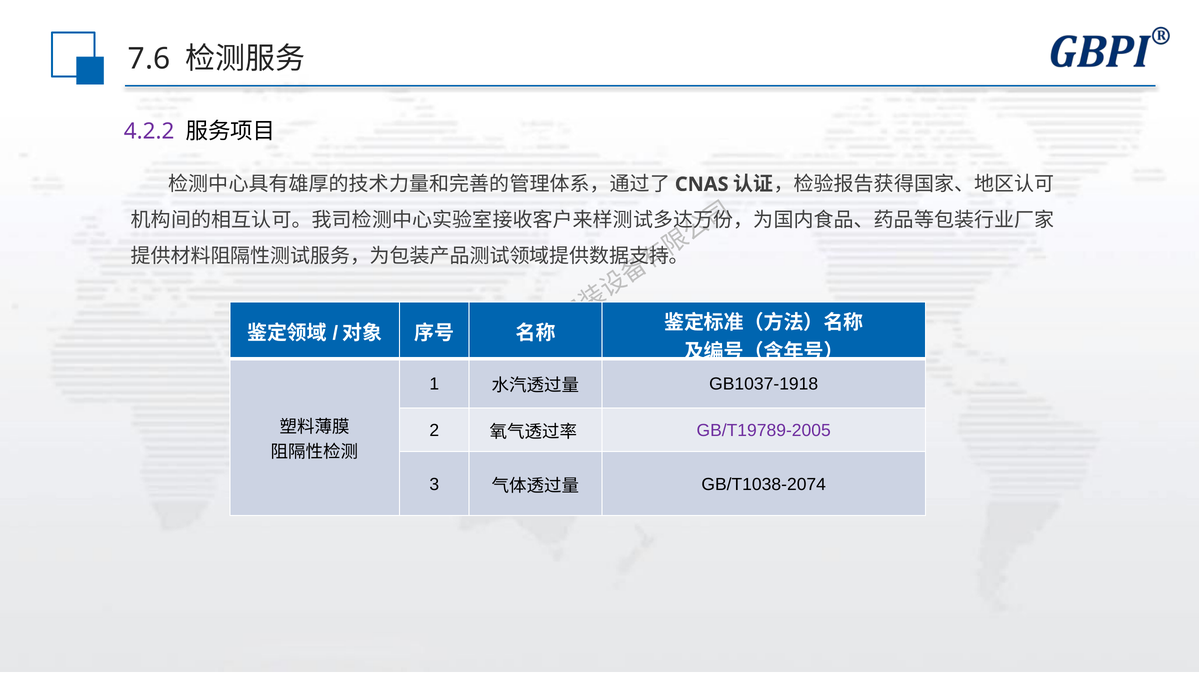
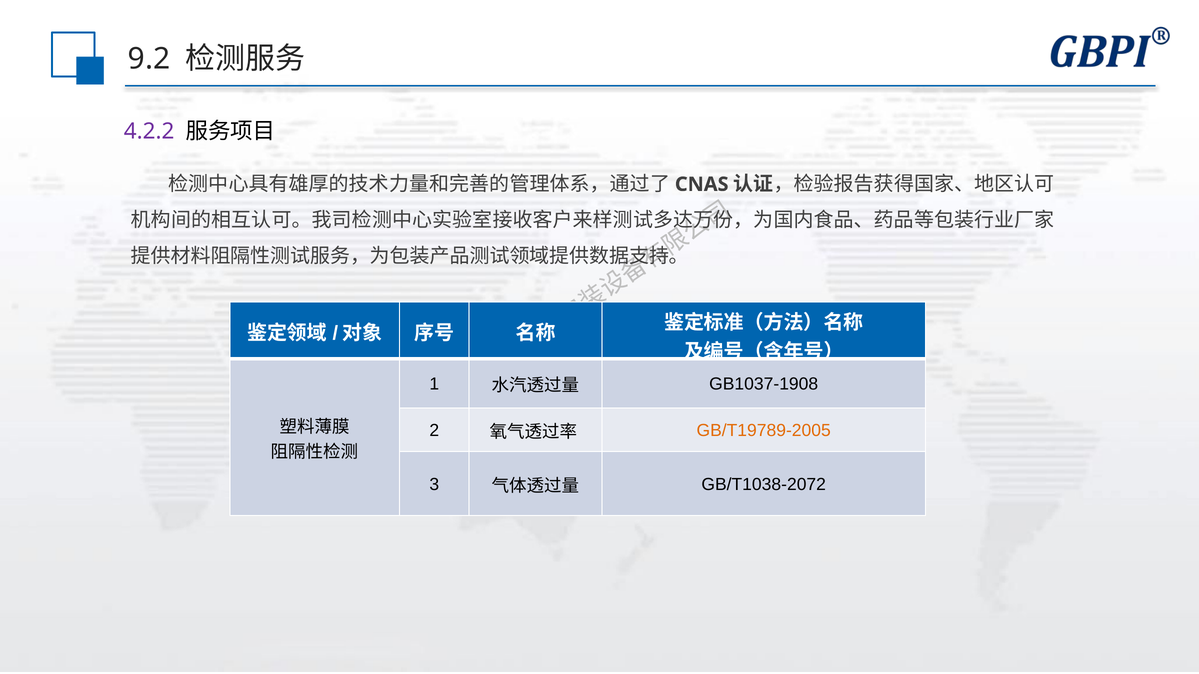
7.6: 7.6 -> 9.2 (149, 59)
GB1037-1918: GB1037-1918 -> GB1037-1908 (764, 384)
GB/T19789-2005 colour: purple -> orange (764, 431)
GB/T1038-2074: GB/T1038-2074 -> GB/T1038-2072 (764, 485)
